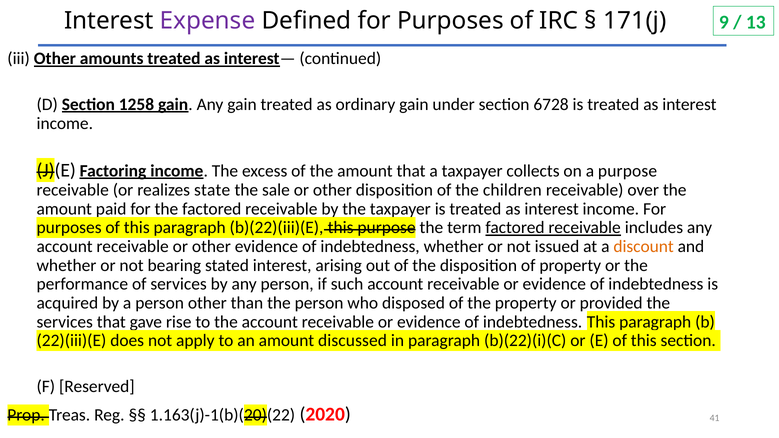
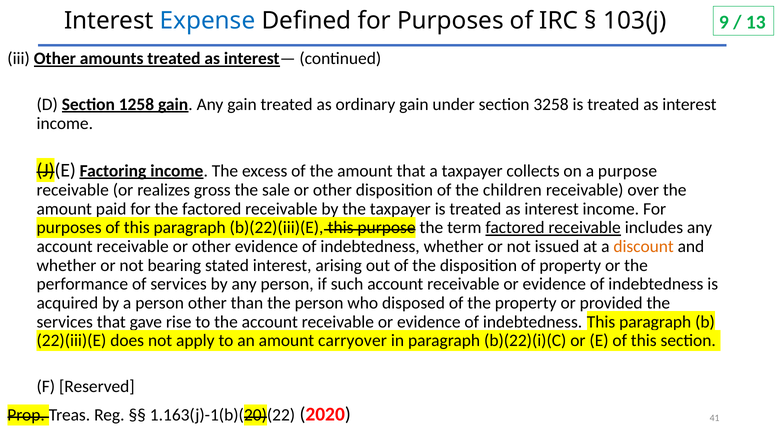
Expense colour: purple -> blue (208, 21)
171(j: 171(j -> 103(j (635, 21)
6728: 6728 -> 3258 (551, 104)
state: state -> gross (212, 190)
discussed: discussed -> carryover (352, 341)
